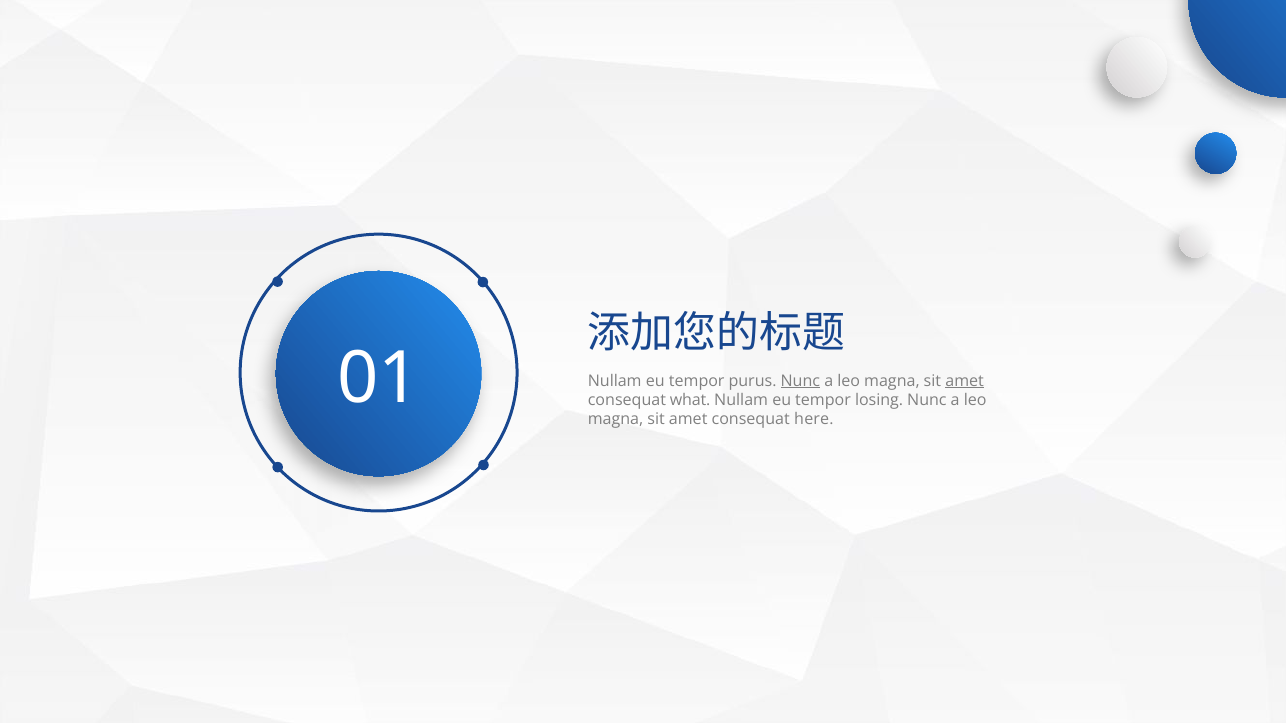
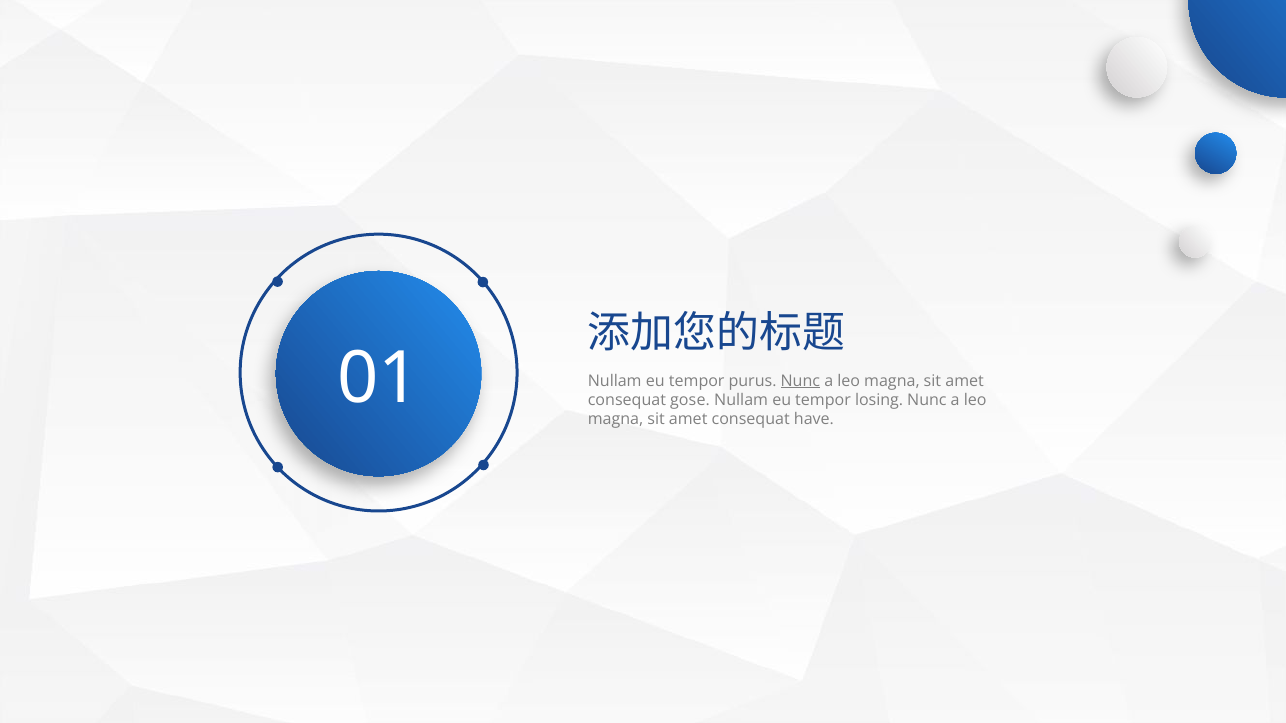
amet underline: present -> none (965, 381)
what: what -> gose (690, 400)
here: here -> have (814, 420)
